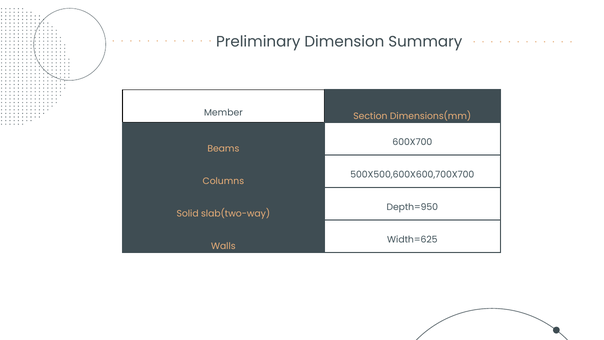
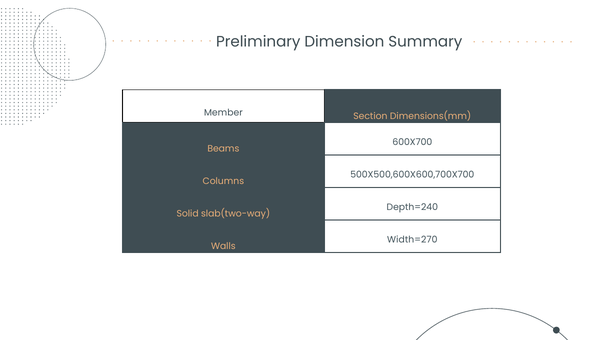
Depth=950: Depth=950 -> Depth=240 (412, 207)
Width=625: Width=625 -> Width=270 (412, 239)
